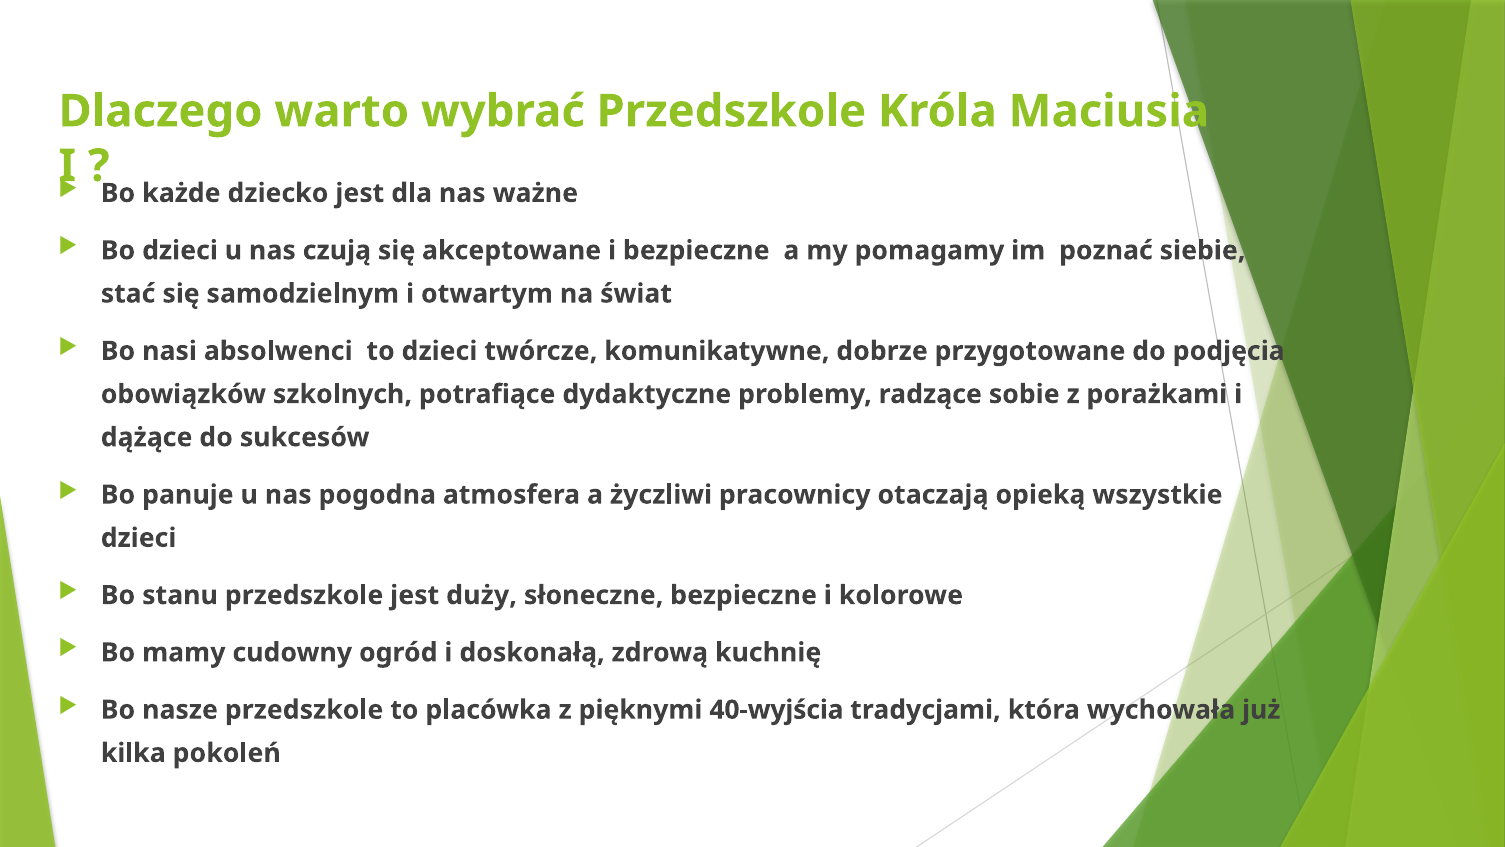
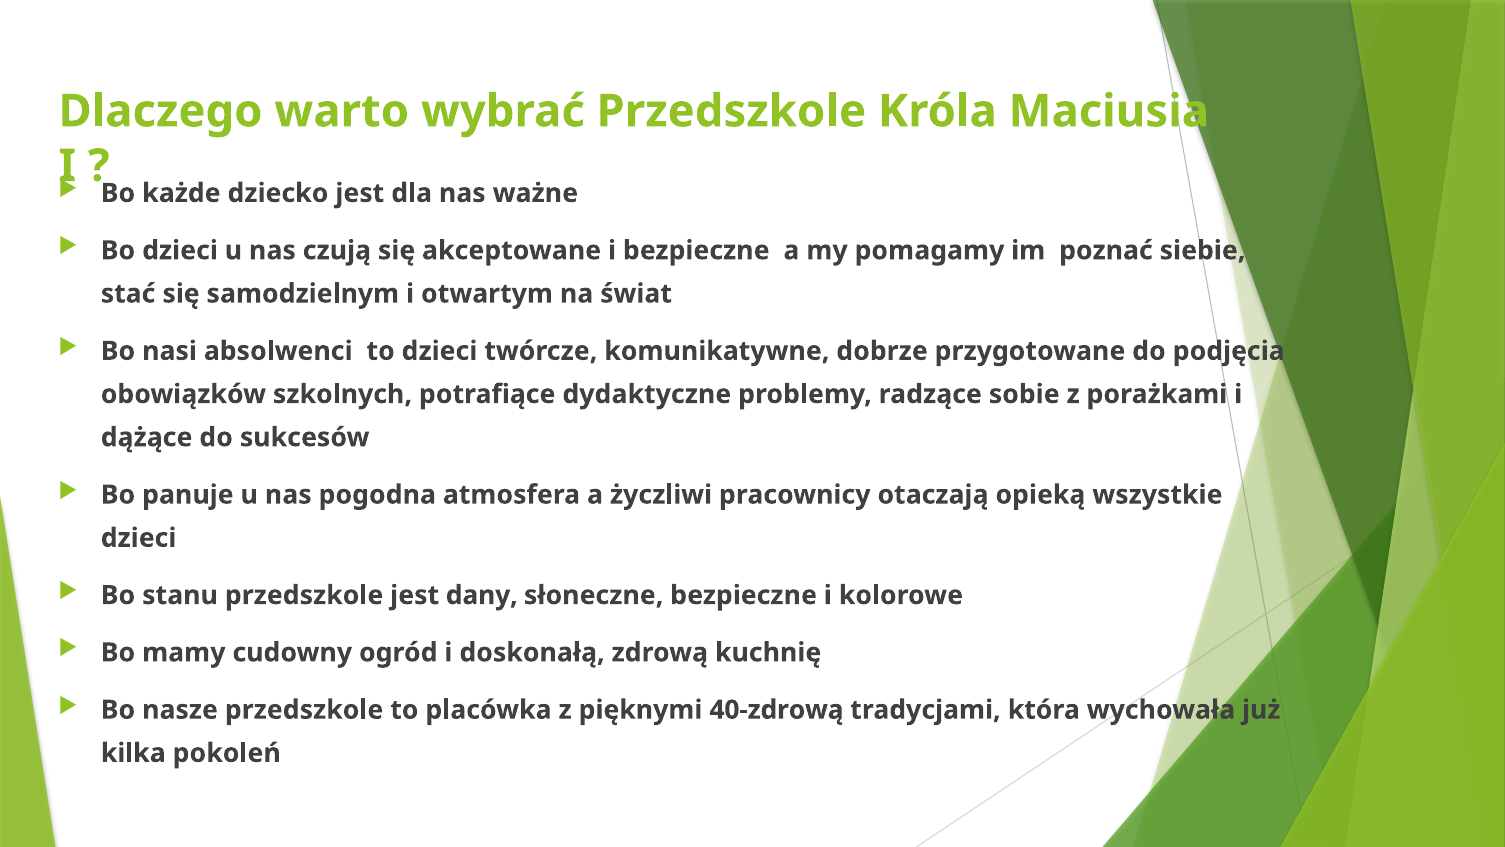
duży: duży -> dany (482, 595)
40-wyjścia: 40-wyjścia -> 40-zdrową (776, 710)
